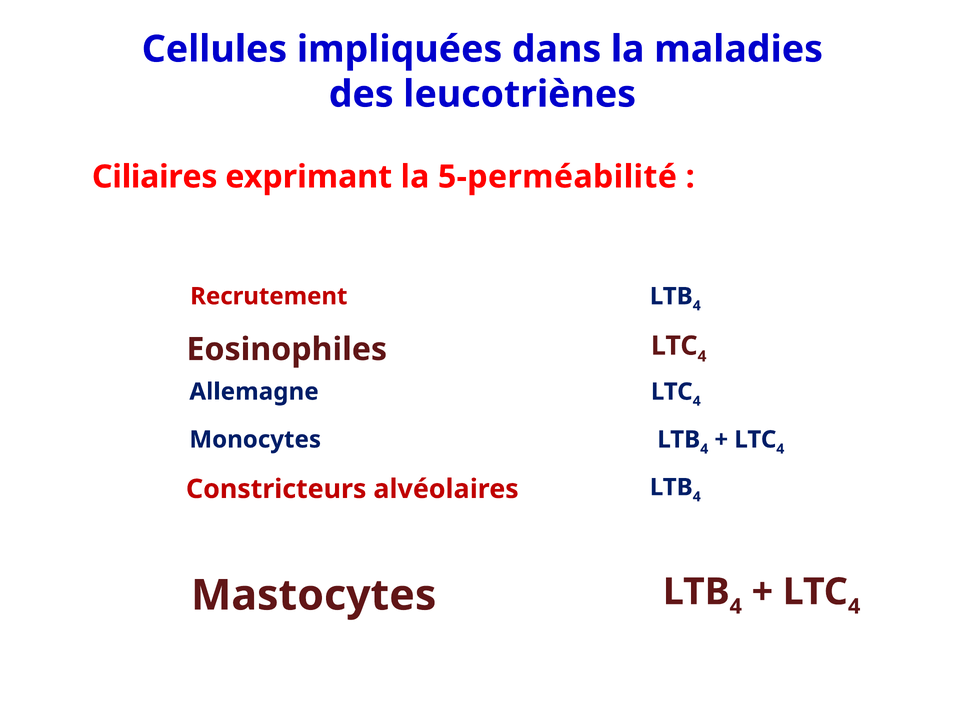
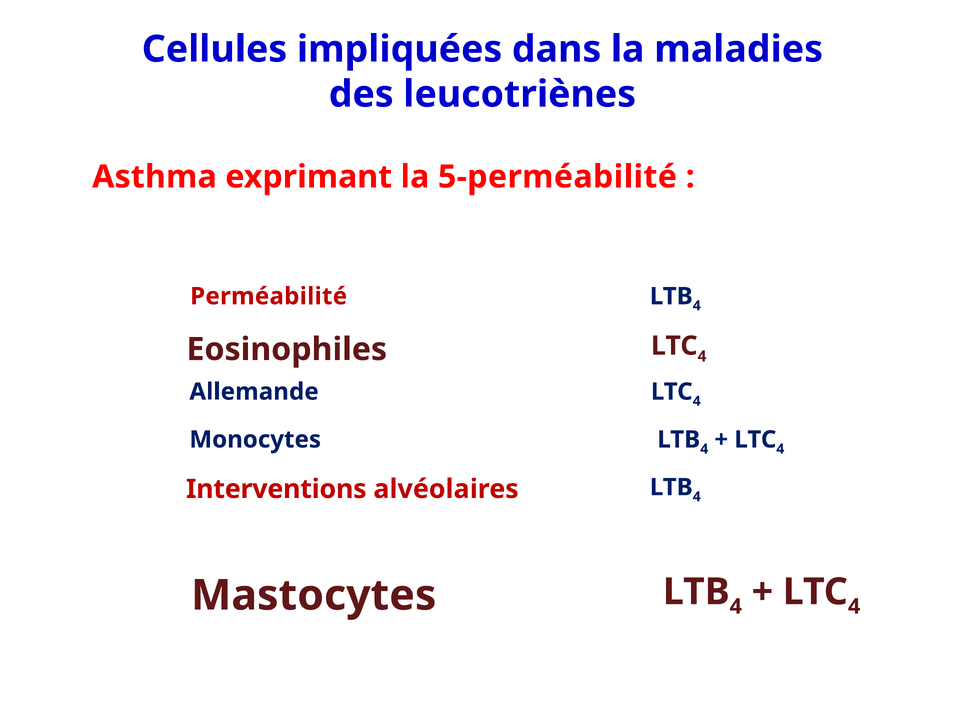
Ciliaires: Ciliaires -> Asthma (154, 177)
Recrutement: Recrutement -> Perméabilité (269, 297)
Allemagne: Allemagne -> Allemande (254, 392)
Constricteurs: Constricteurs -> Interventions (276, 490)
